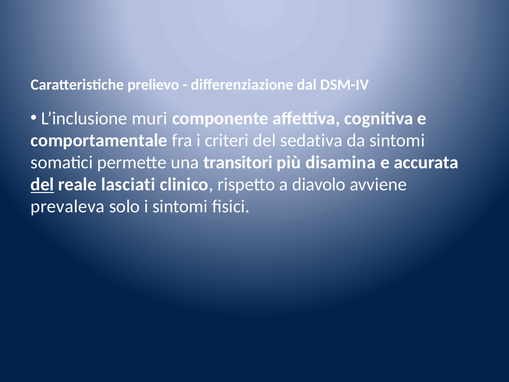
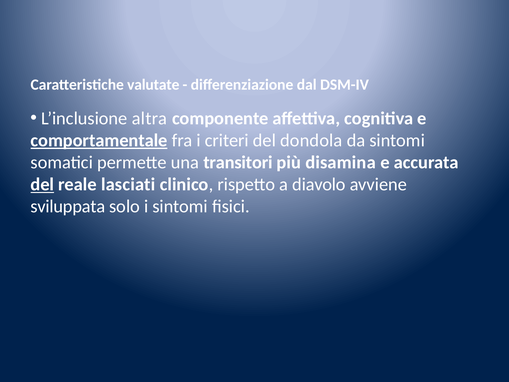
prelievo: prelievo -> valutate (153, 85)
muri: muri -> altra (150, 118)
comportamentale underline: none -> present (99, 140)
sedativa: sedativa -> dondola (311, 140)
prevaleva: prevaleva -> sviluppata (68, 206)
